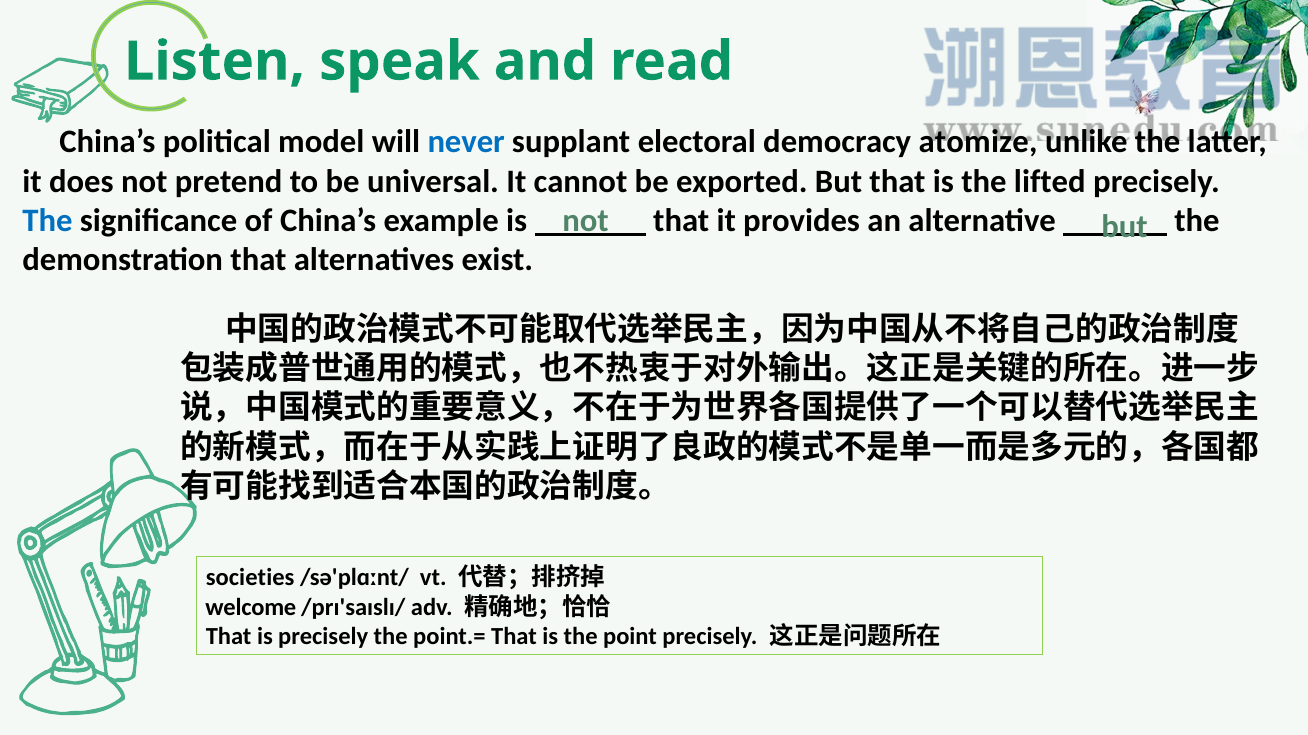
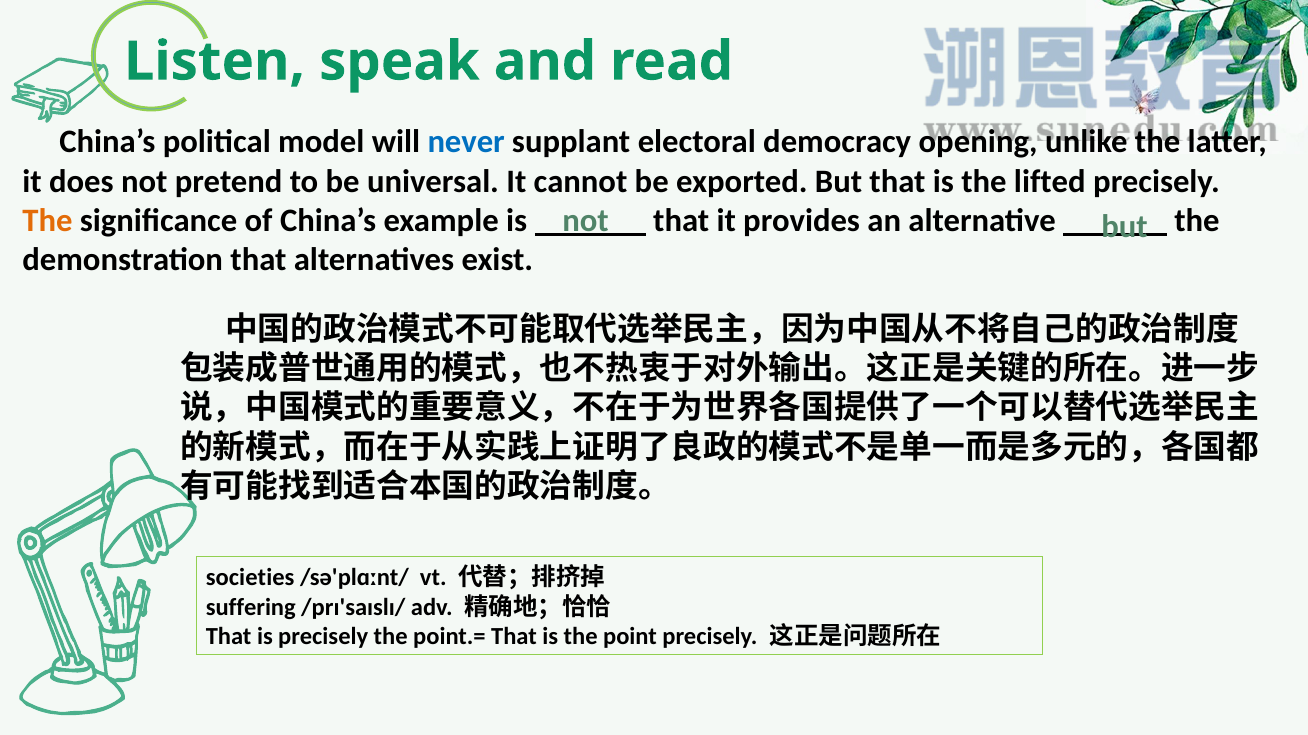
atomize: atomize -> opening (978, 142)
The colour: blue -> orange (47, 221)
welcome: welcome -> suffering (251, 608)
